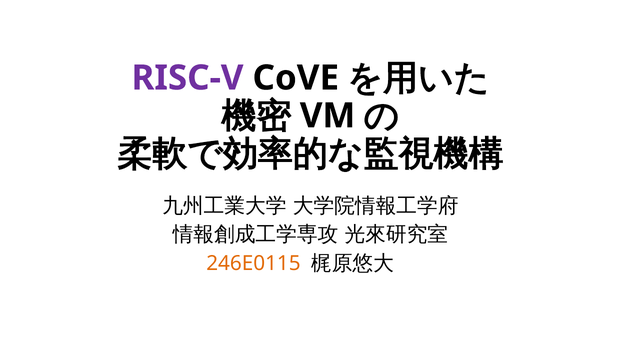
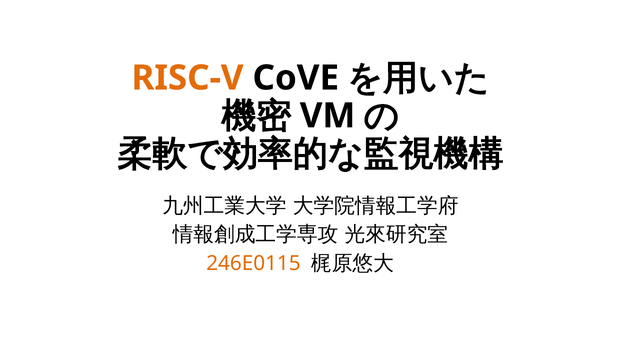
RISC-V colour: purple -> orange (187, 78)
